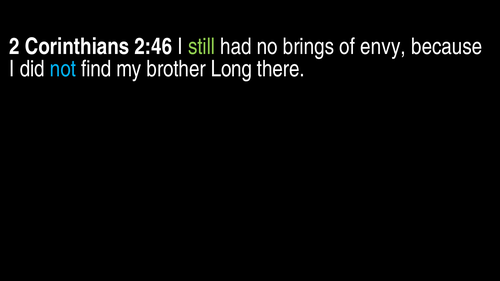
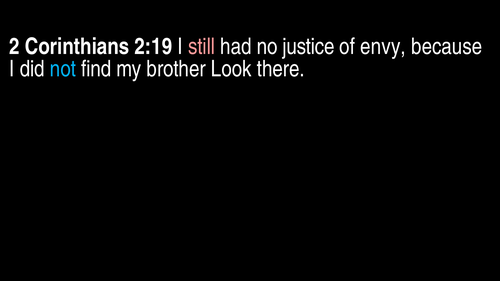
2:46: 2:46 -> 2:19 (153, 47)
still colour: light green -> pink (202, 47)
brings: brings -> justice (309, 47)
Long: Long -> Look (231, 69)
